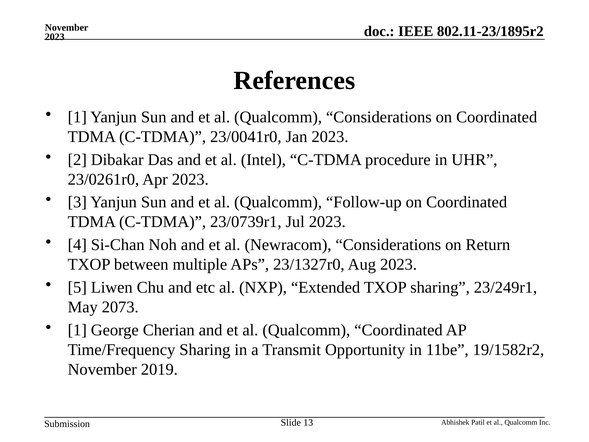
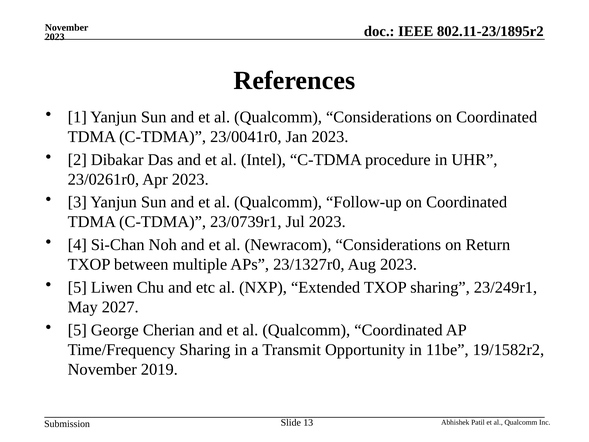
2073: 2073 -> 2027 (120, 307)
1: 1 -> 5 (77, 330)
